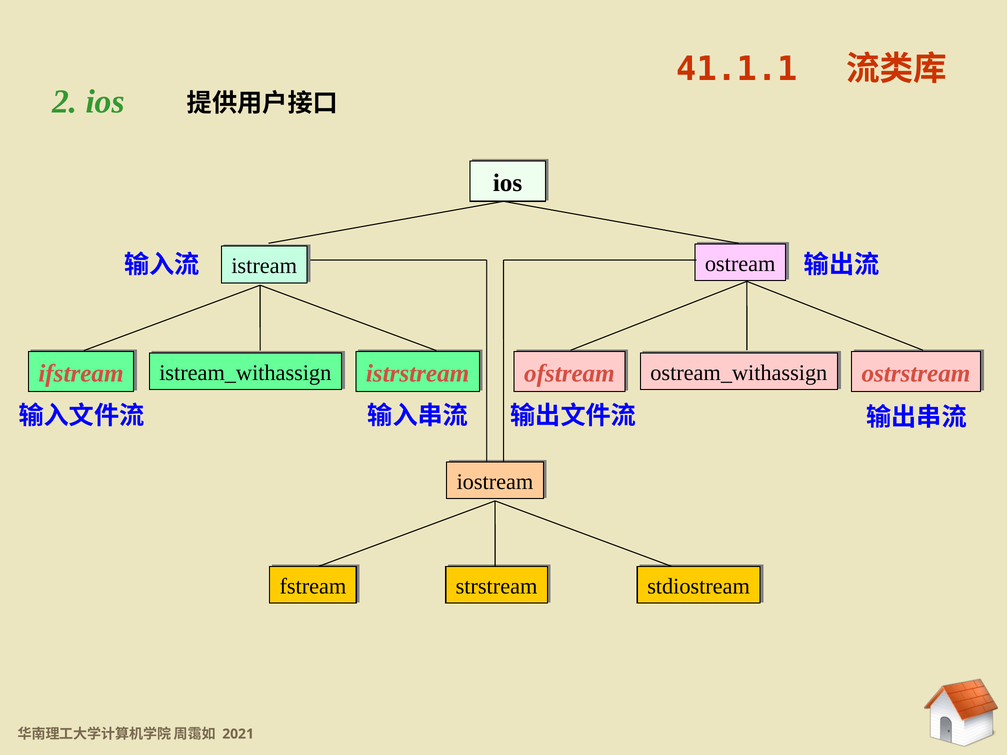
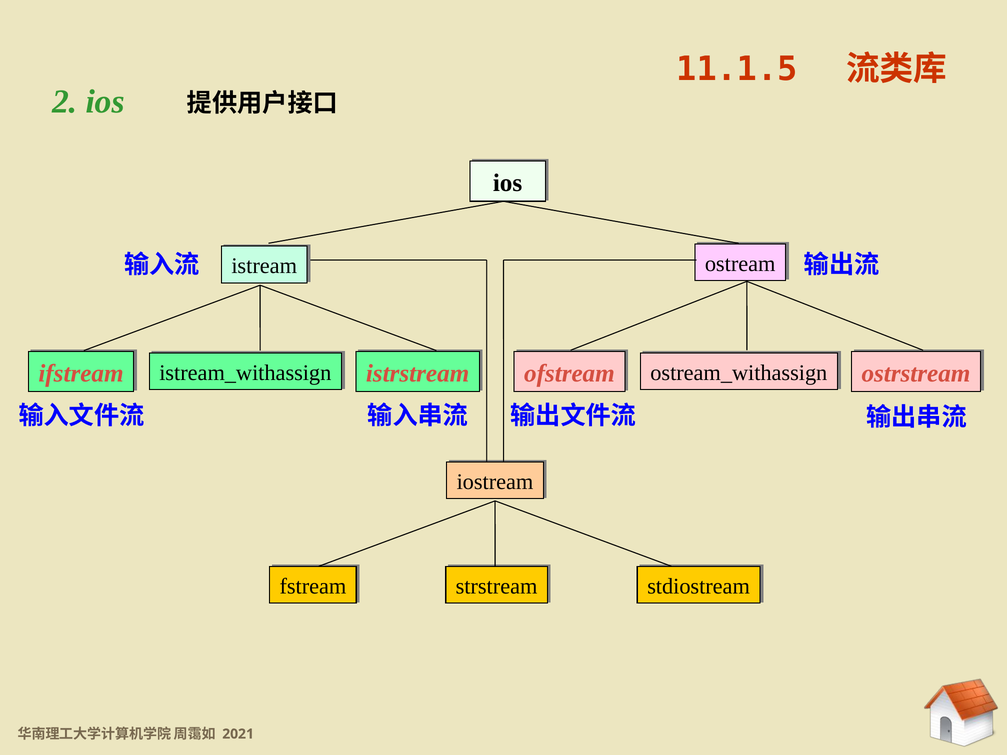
41.1.1: 41.1.1 -> 11.1.5 (737, 69)
